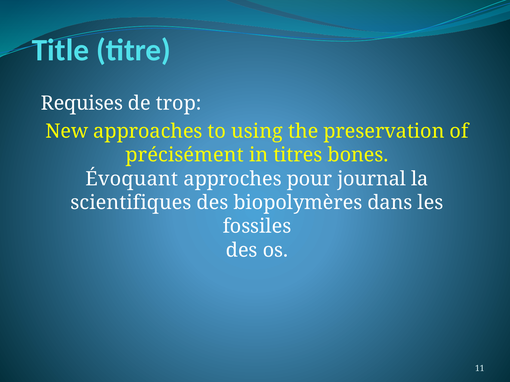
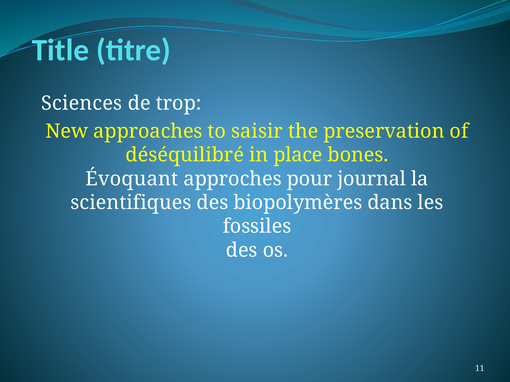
Requises: Requises -> Sciences (82, 103)
using: using -> saisir (257, 131)
précisément: précisément -> déséquilibré (185, 155)
titres: titres -> place (298, 155)
